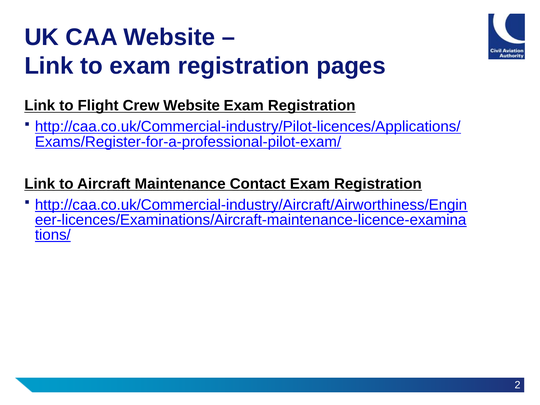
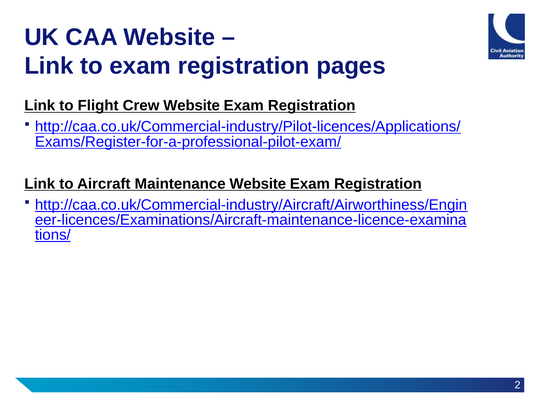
Maintenance Contact: Contact -> Website (258, 184)
